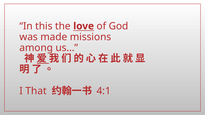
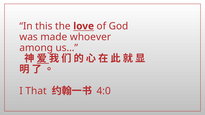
missions: missions -> whoever (90, 37)
4:1: 4:1 -> 4:0 (104, 91)
